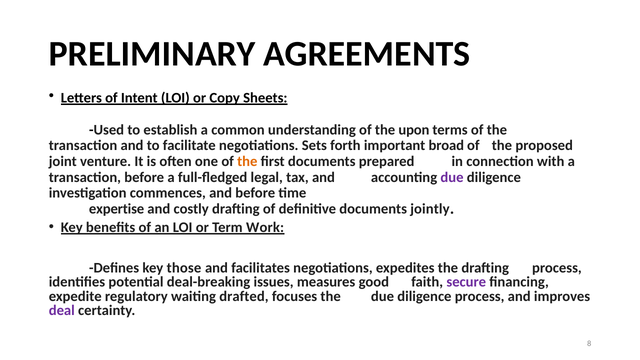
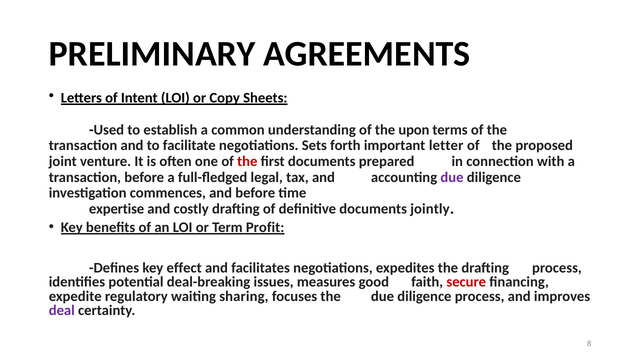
broad: broad -> letter (446, 146)
the colour: orange -> red (247, 161)
Work: Work -> Profit (265, 227)
those: those -> effect (184, 268)
secure colour: purple -> red (466, 282)
drafted: drafted -> sharing (244, 296)
